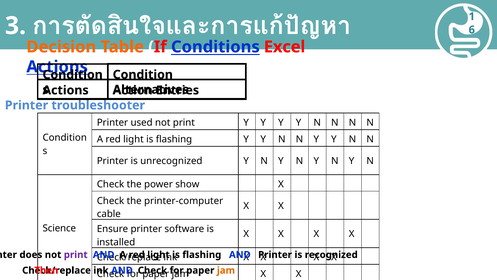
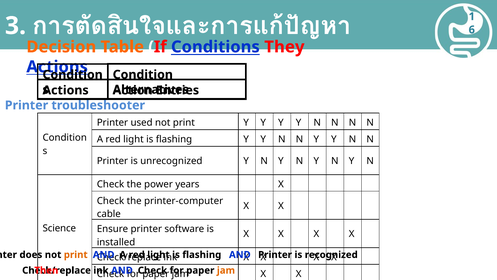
Excel: Excel -> They (284, 47)
show: show -> years (187, 184)
print colour: purple -> orange (76, 254)
